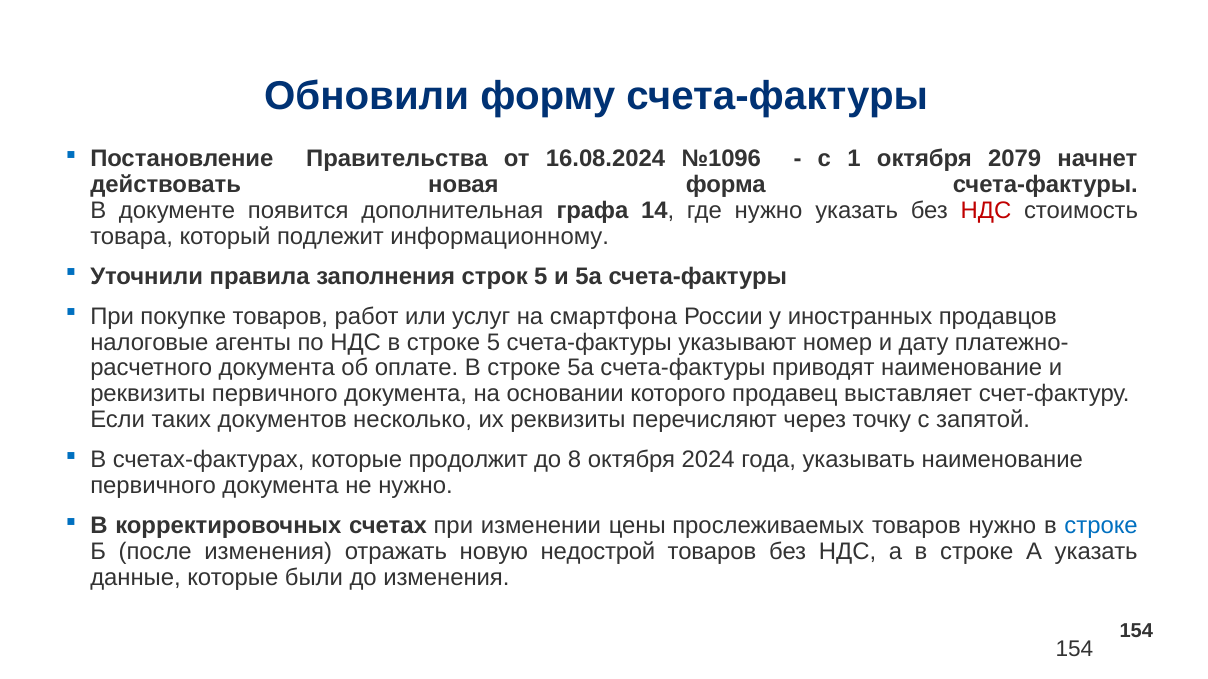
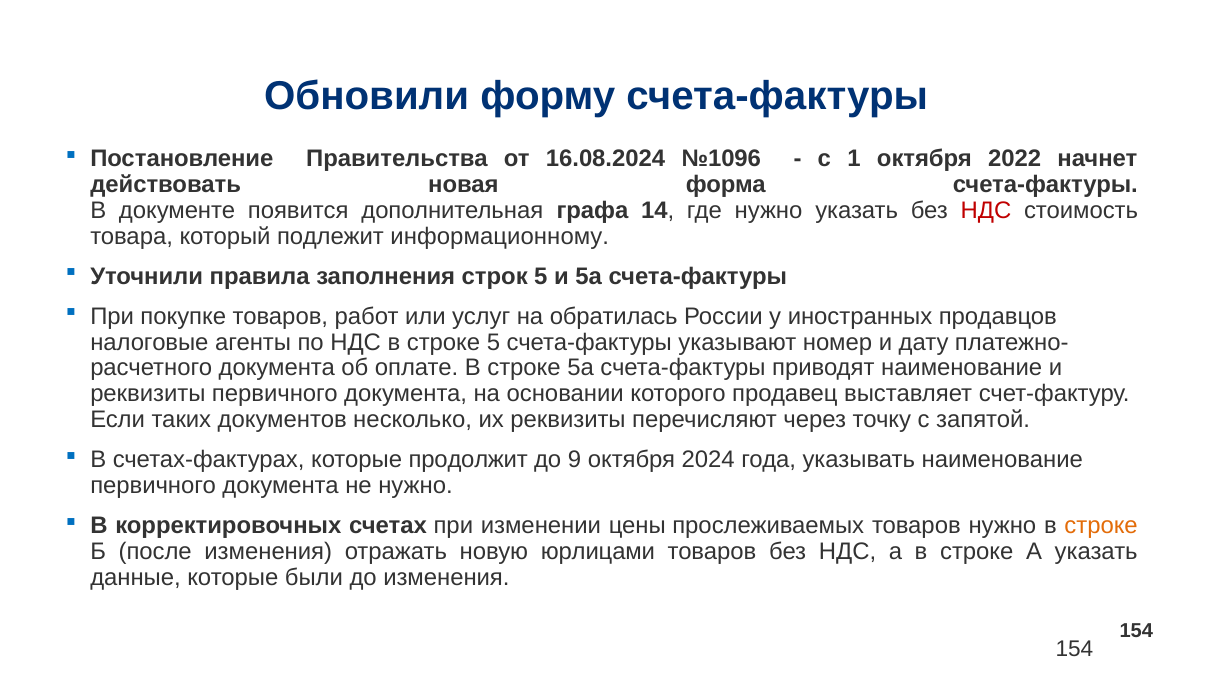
2079: 2079 -> 2022 (1015, 159)
смартфона: смартфона -> обратилась (614, 317)
8: 8 -> 9 (575, 460)
строке colour: blue -> orange (1101, 526)
недострой: недострой -> юрлицами (598, 552)
